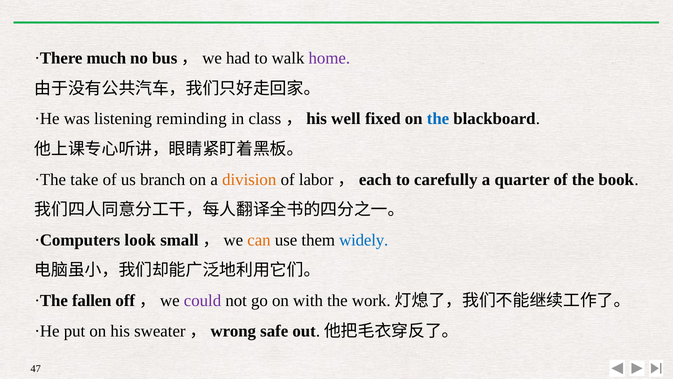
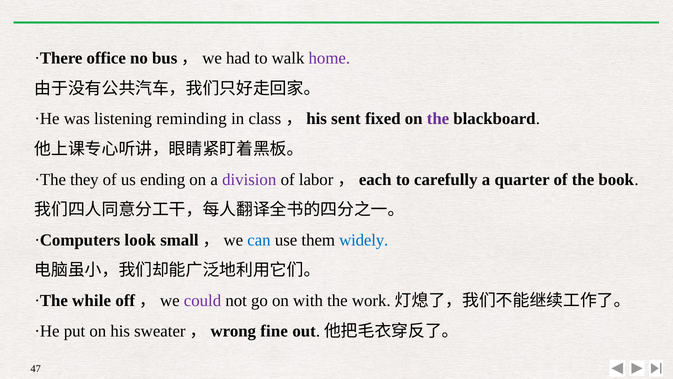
much: much -> office (106, 58)
well: well -> sent (346, 119)
the colour: blue -> purple (438, 119)
take: take -> they (84, 179)
branch: branch -> ending (163, 179)
division colour: orange -> purple (249, 179)
can colour: orange -> blue (259, 240)
fallen: fallen -> while (92, 300)
safe: safe -> fine (274, 331)
